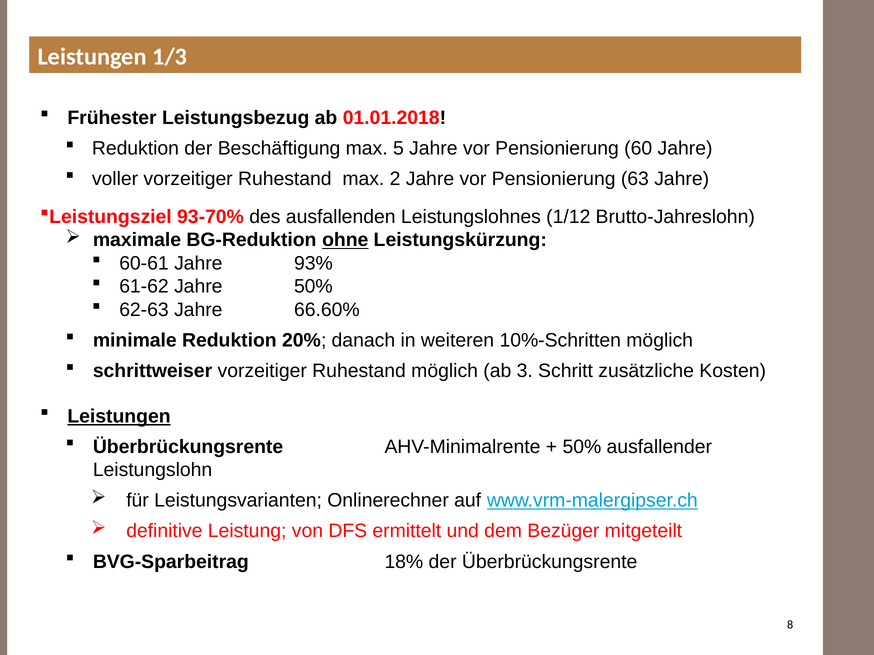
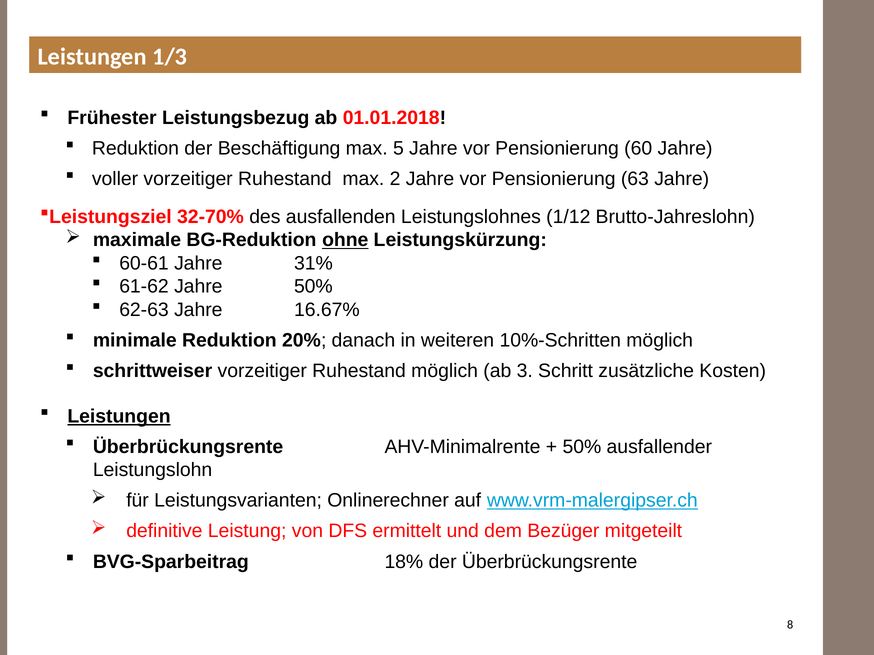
93-70%: 93-70% -> 32-70% (210, 217)
93%: 93% -> 31% (313, 264)
66.60%: 66.60% -> 16.67% (327, 310)
